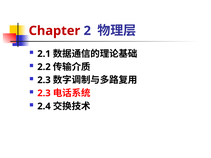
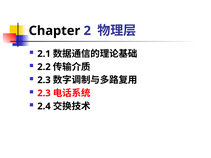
Chapter colour: red -> black (54, 31)
